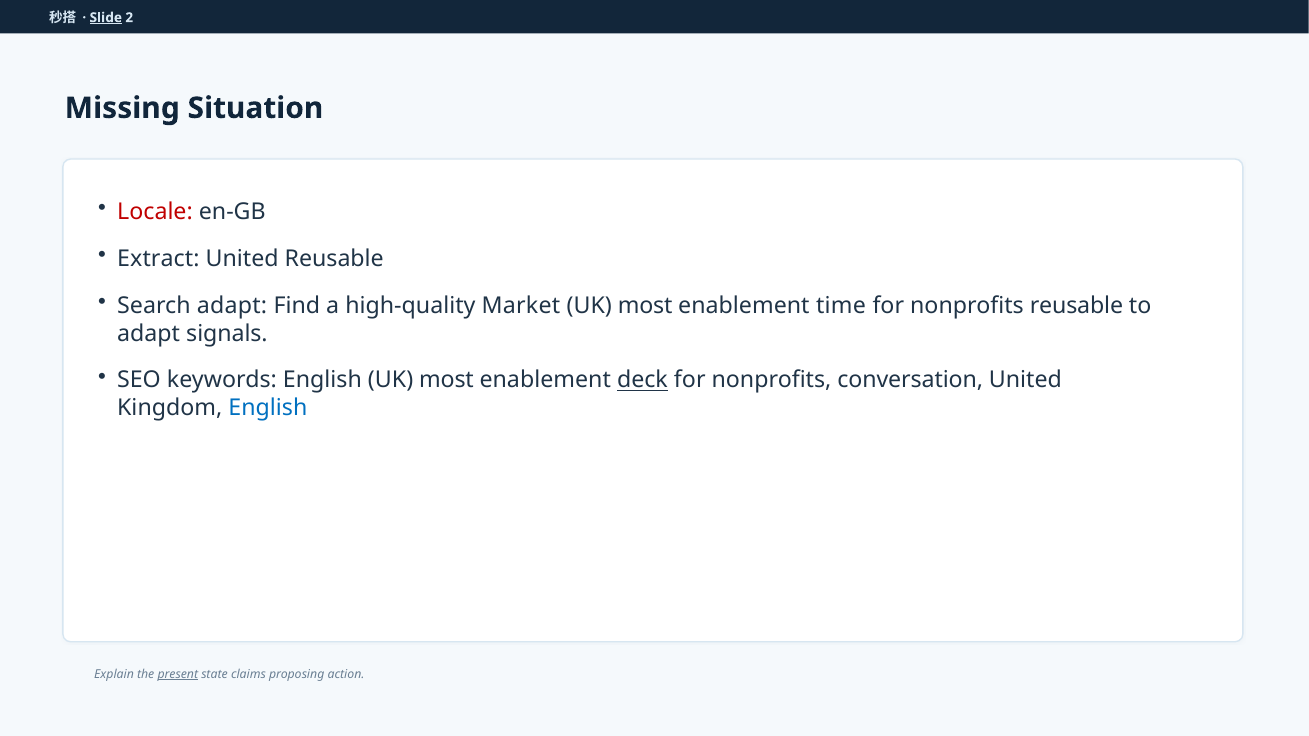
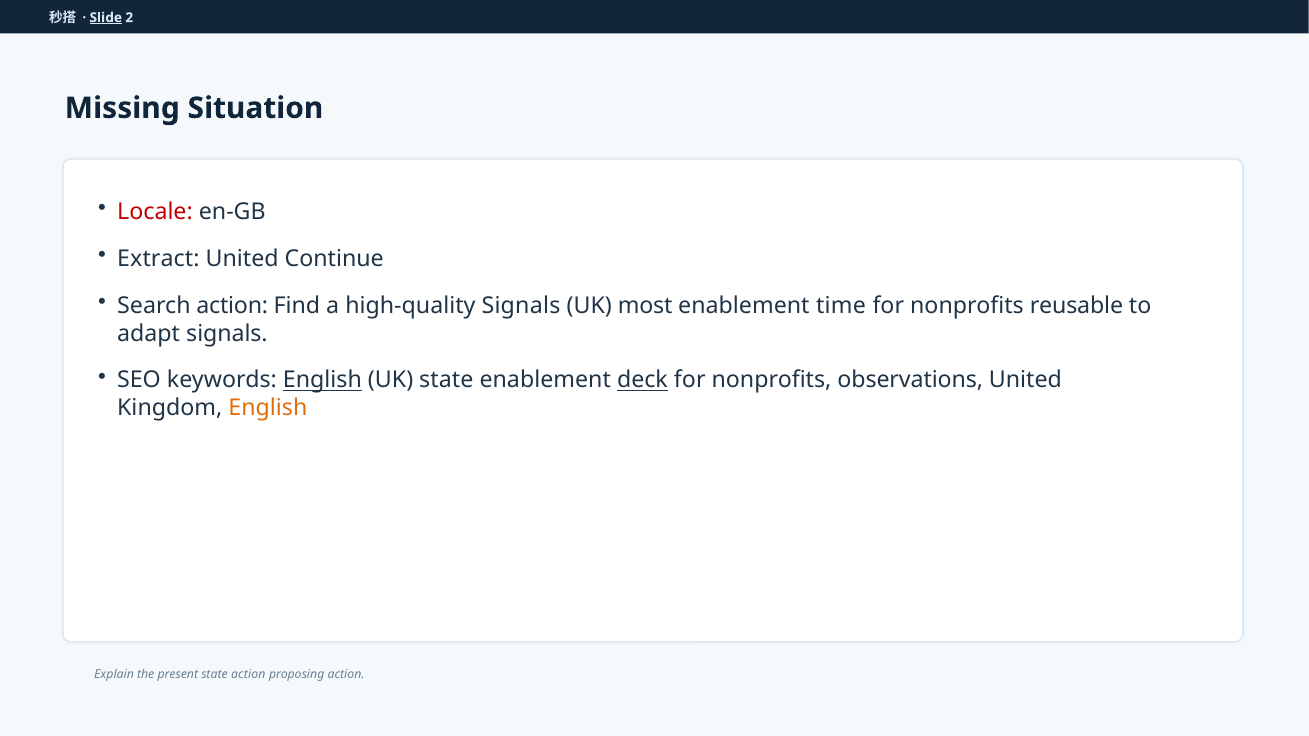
United Reusable: Reusable -> Continue (334, 259)
Search adapt: adapt -> action (232, 306)
high-quality Market: Market -> Signals (521, 306)
English underline: none -> present (322, 380)
most: most -> state (446, 380)
conversation: conversation -> observations (910, 380)
English colour: blue -> orange (268, 408)
present underline: present -> none (178, 674)
state claims: claims -> action (248, 674)
